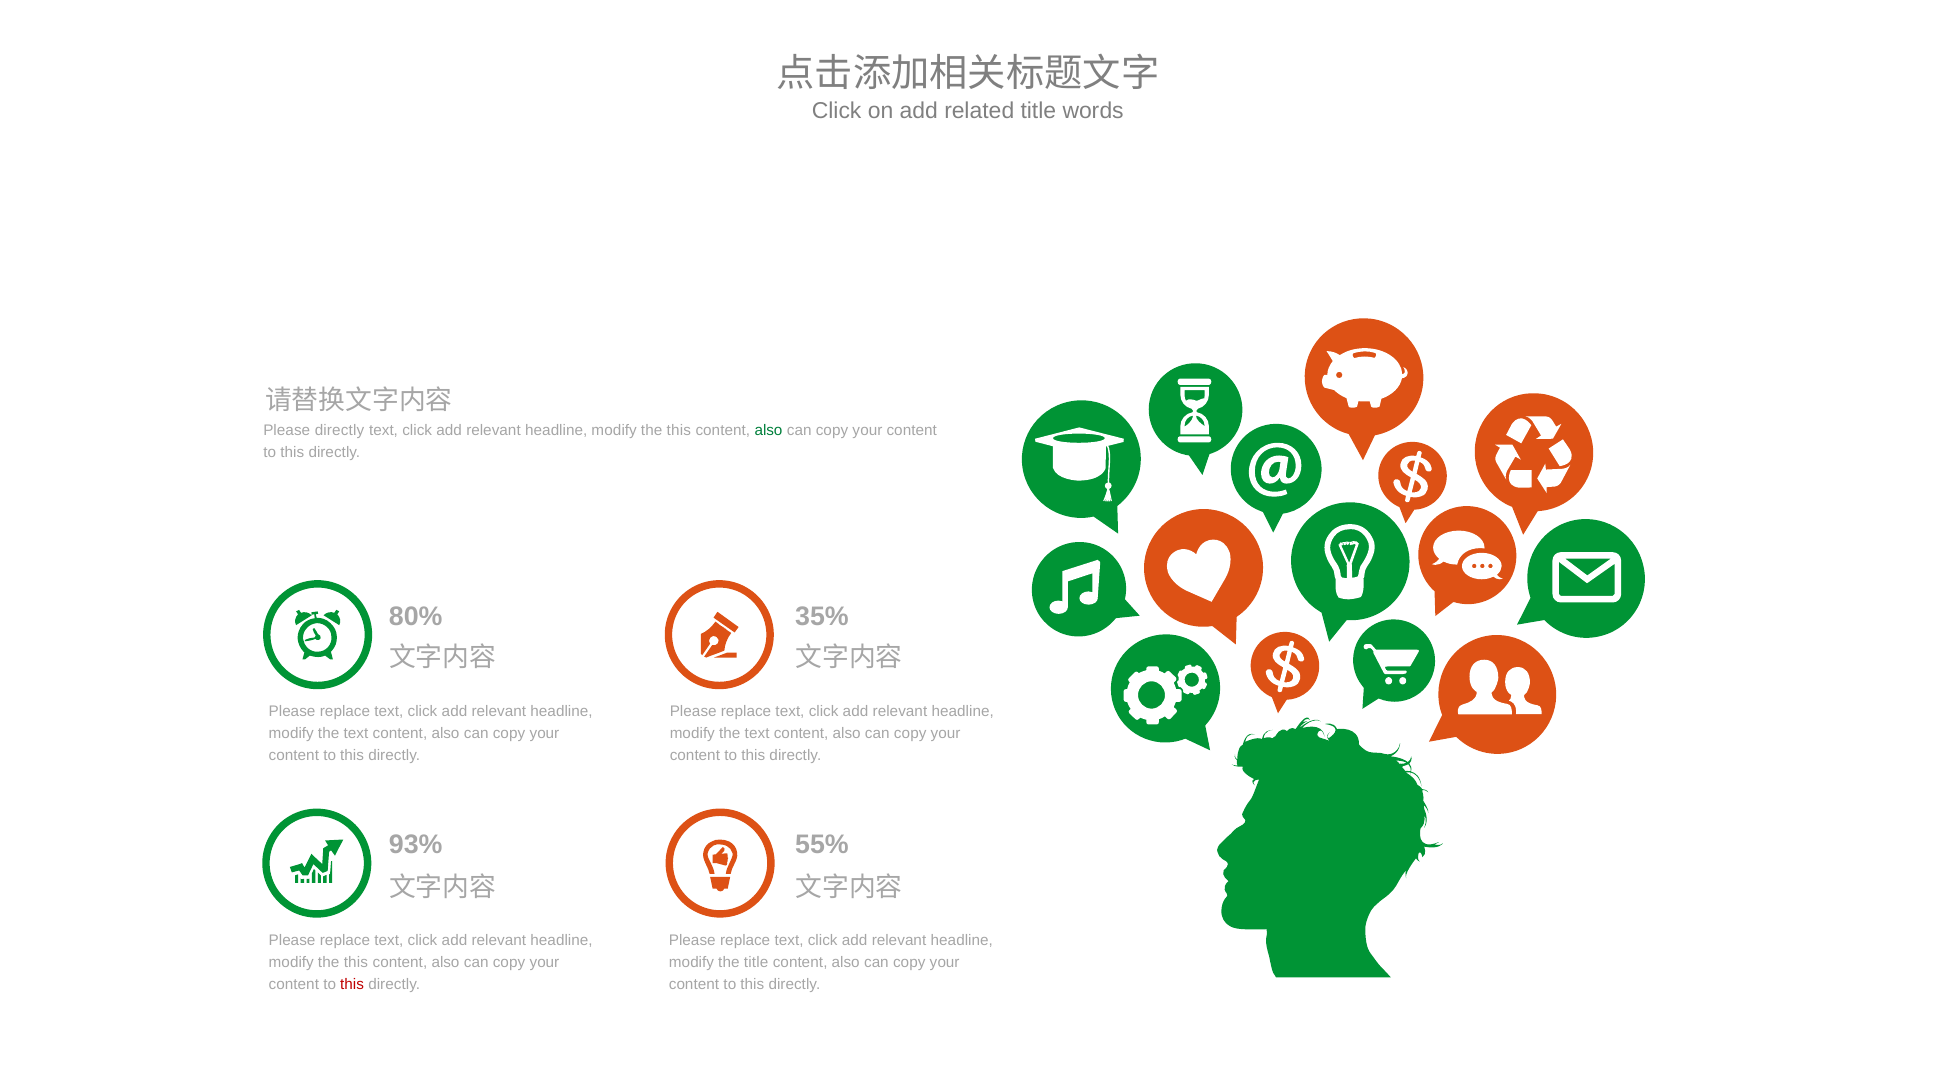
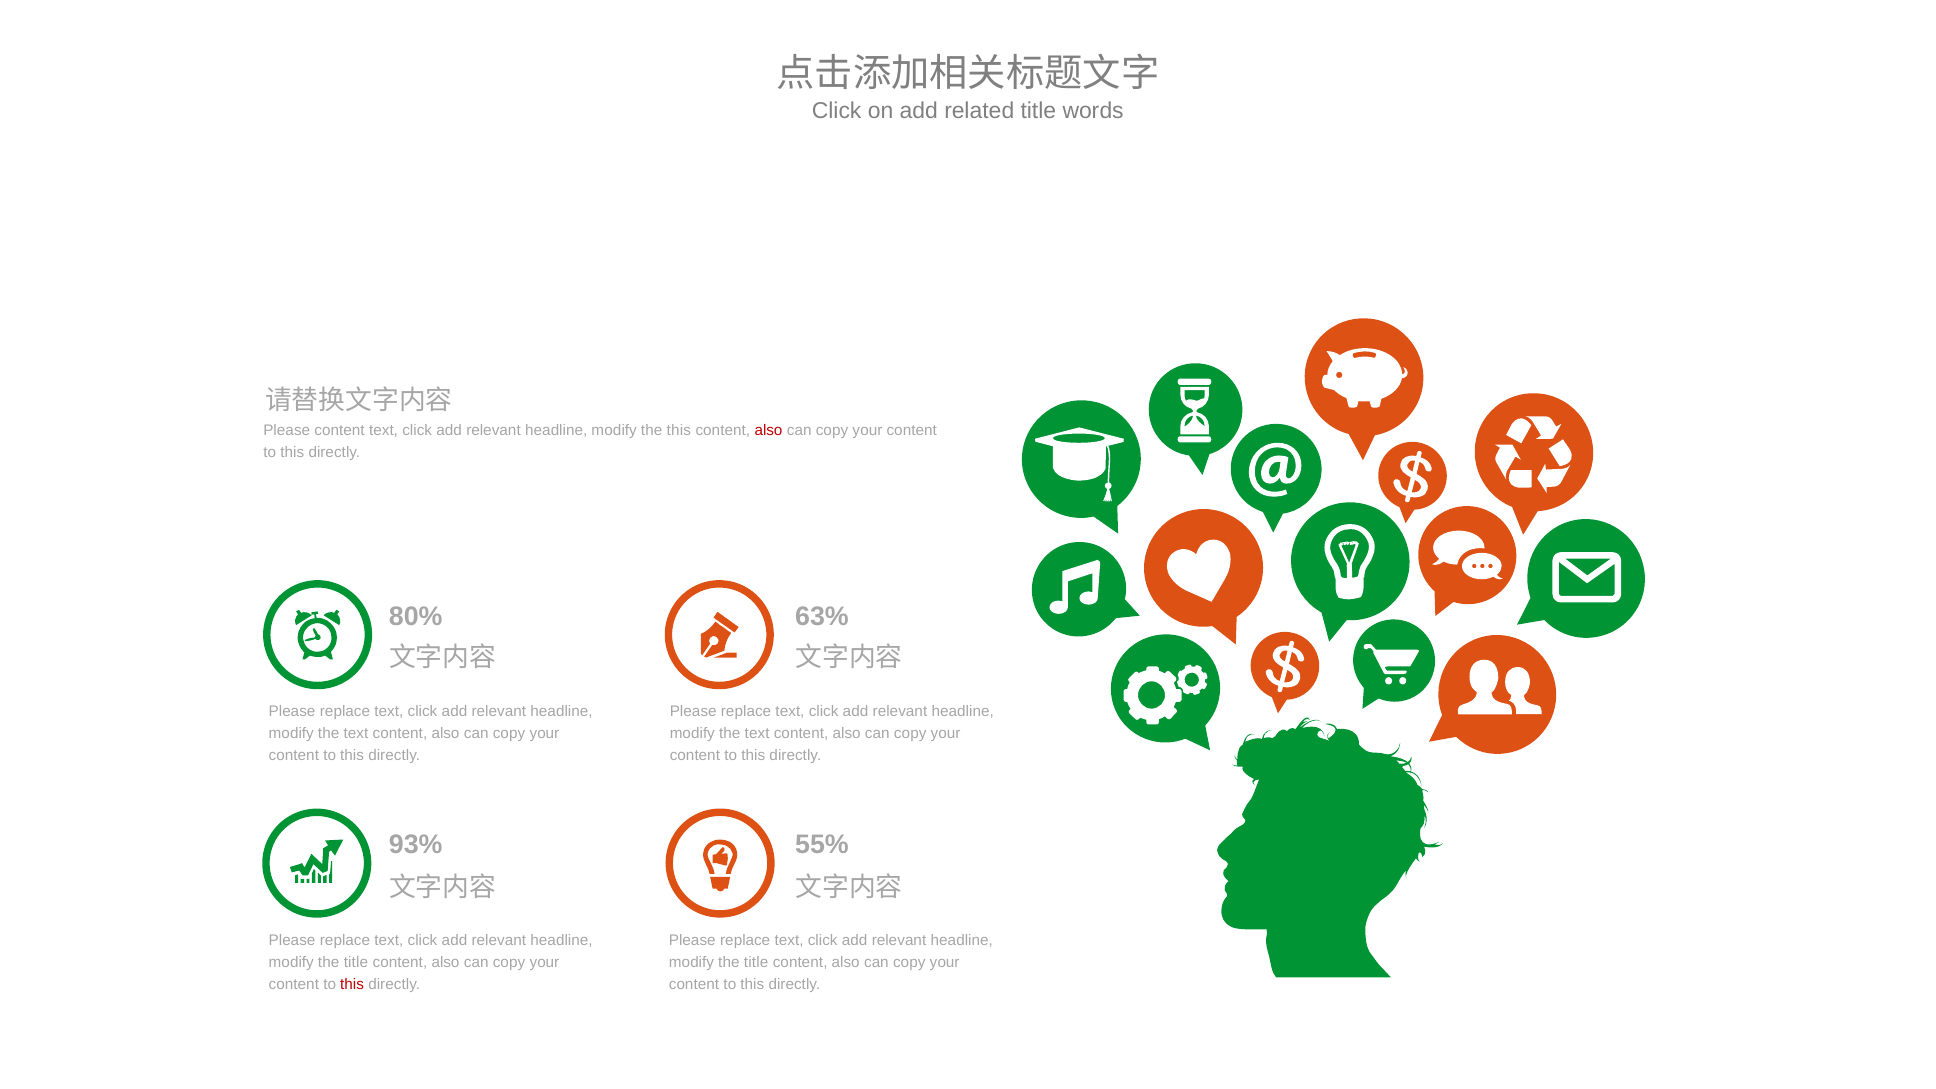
Please directly: directly -> content (340, 430)
also colour: green -> red (769, 430)
35%: 35% -> 63% (822, 617)
this: this -> title (356, 963)
